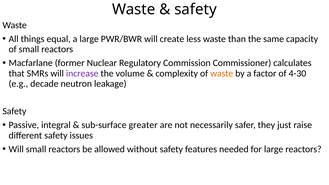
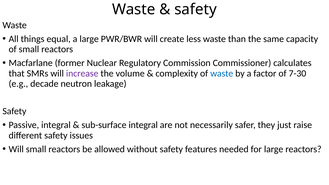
waste colour: orange -> blue (222, 73)
4-30: 4-30 -> 7-30 (297, 73)
sub-surface greater: greater -> integral (143, 125)
